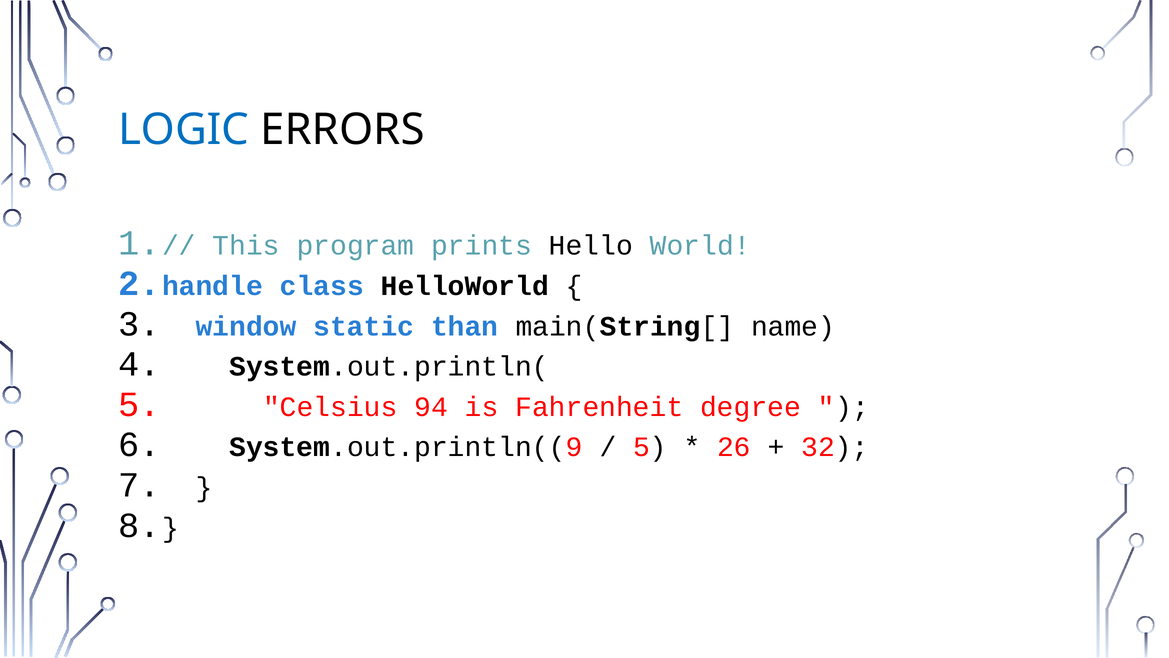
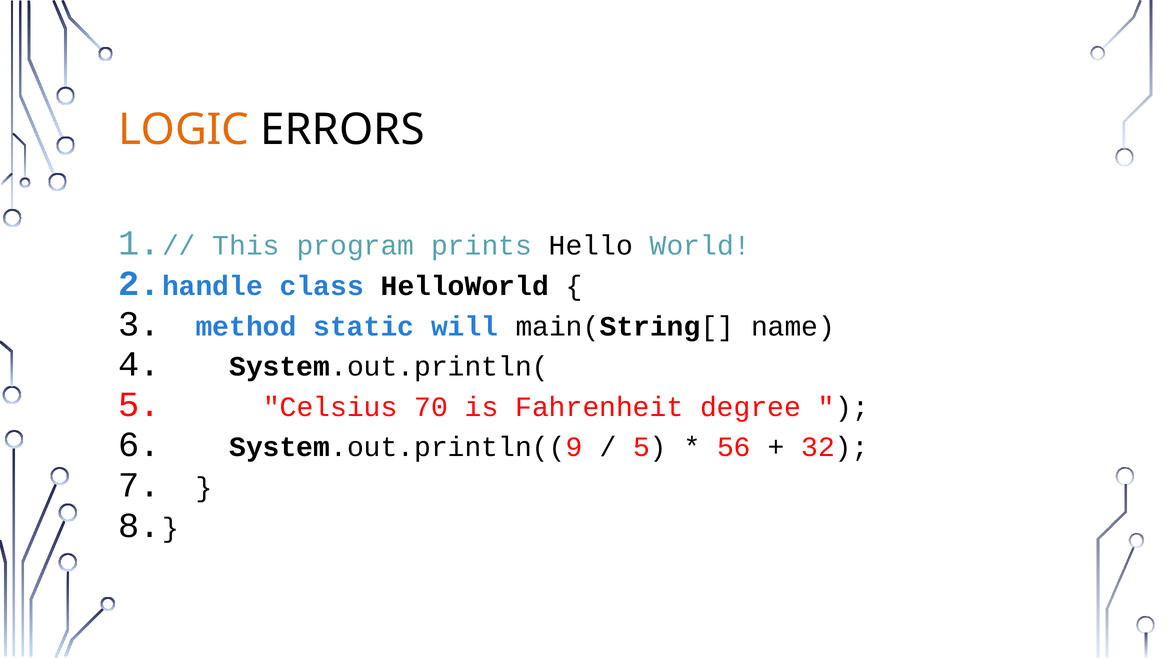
LOGIC colour: blue -> orange (184, 130)
window: window -> method (246, 326)
than: than -> will (465, 326)
94: 94 -> 70 (431, 407)
26: 26 -> 56 (734, 447)
